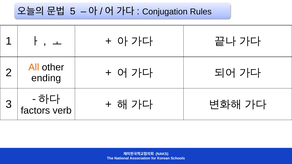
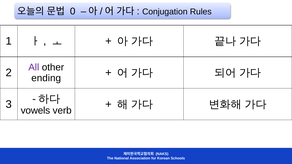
5: 5 -> 0 (73, 11)
All colour: orange -> purple (34, 67)
factors: factors -> vowels (35, 111)
